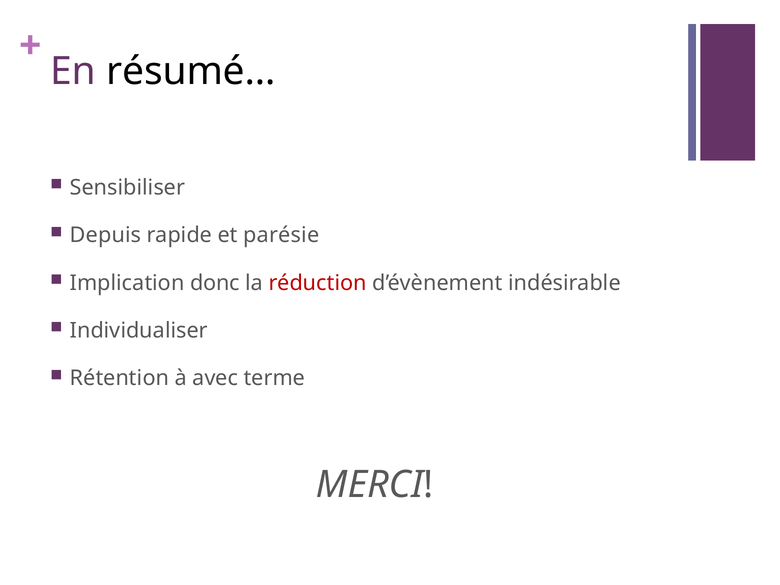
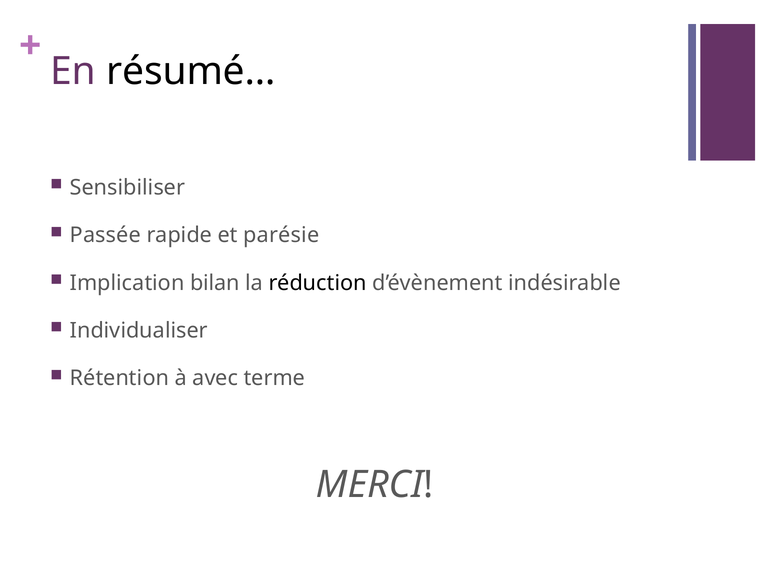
Depuis: Depuis -> Passée (105, 235)
donc: donc -> bilan (215, 283)
réduction colour: red -> black (318, 283)
